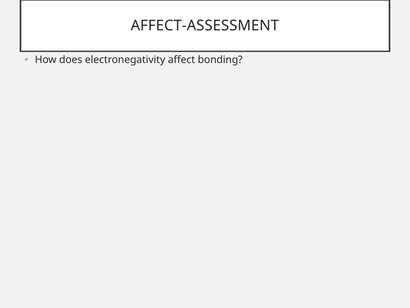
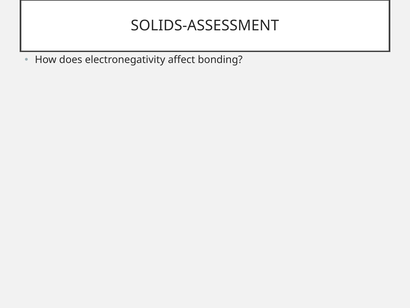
AFFECT-ASSESSMENT: AFFECT-ASSESSMENT -> SOLIDS-ASSESSMENT (205, 26)
